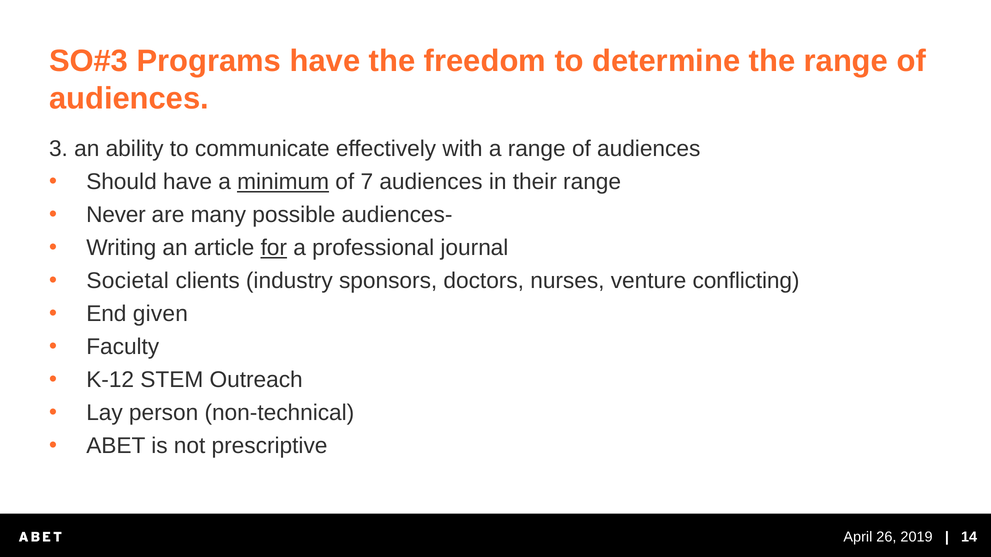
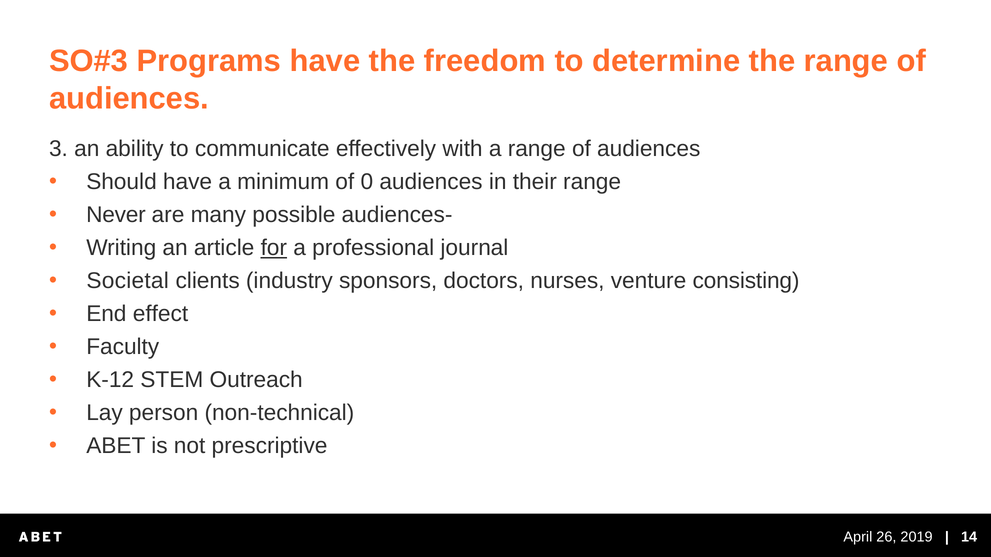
minimum underline: present -> none (283, 182)
7: 7 -> 0 (367, 182)
conflicting: conflicting -> consisting (746, 281)
given: given -> effect (160, 314)
